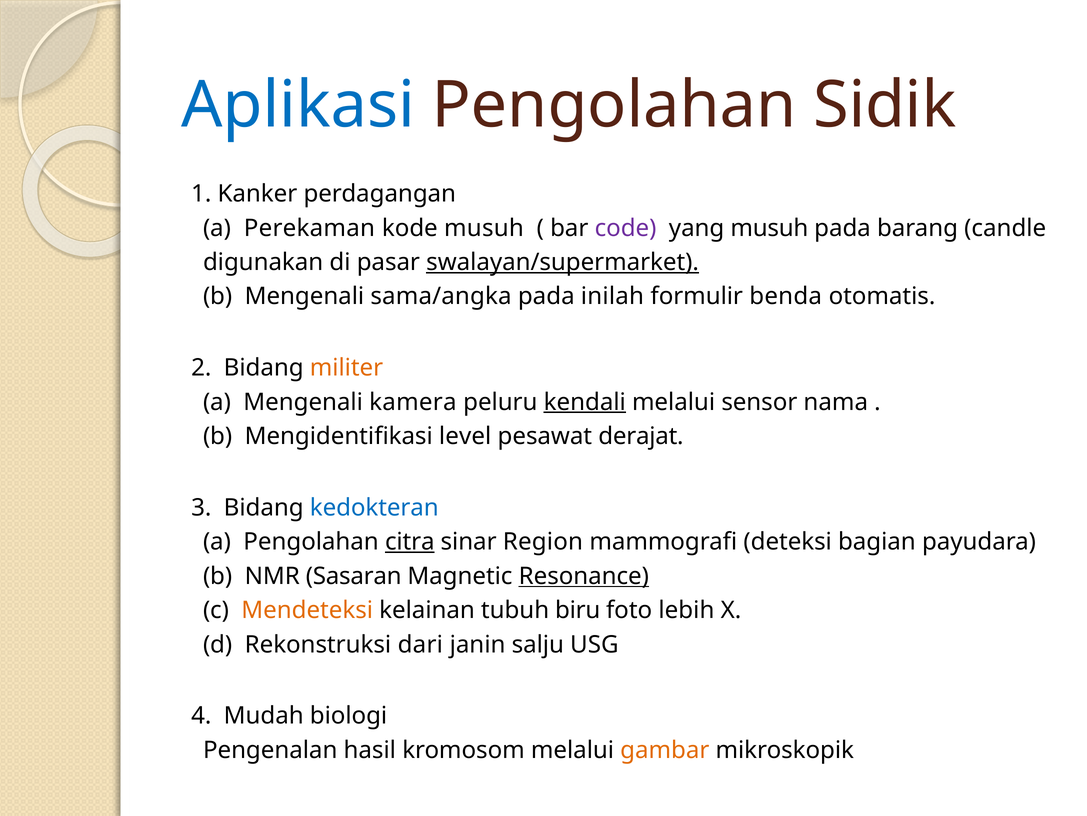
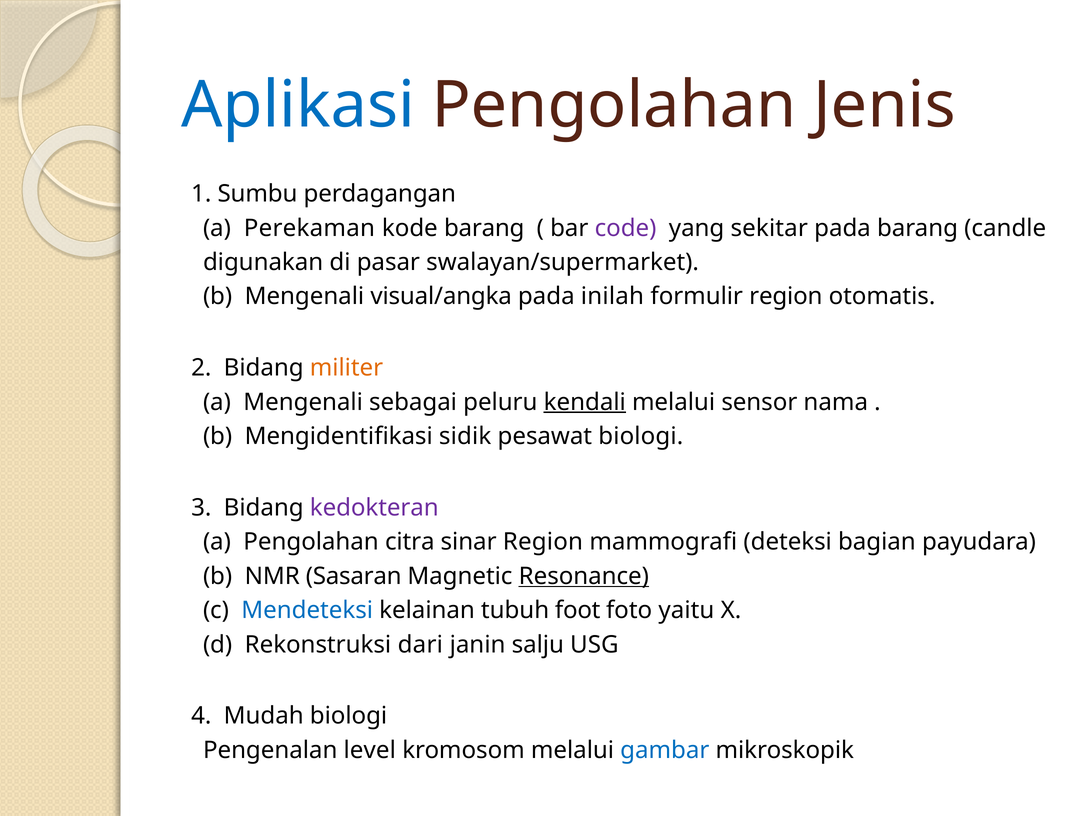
Sidik: Sidik -> Jenis (885, 105)
Kanker: Kanker -> Sumbu (257, 194)
kode musuh: musuh -> barang (484, 228)
yang musuh: musuh -> sekitar (769, 228)
swalayan/supermarket underline: present -> none (563, 262)
sama/angka: sama/angka -> visual/angka (441, 296)
formulir benda: benda -> region (786, 296)
kamera: kamera -> sebagai (413, 402)
level: level -> sidik (465, 436)
pesawat derajat: derajat -> biologi (641, 436)
kedokteran colour: blue -> purple (374, 507)
citra underline: present -> none (410, 541)
Mendeteksi colour: orange -> blue (307, 610)
biru: biru -> foot (578, 610)
lebih: lebih -> yaitu (686, 610)
hasil: hasil -> level (370, 749)
gambar colour: orange -> blue (665, 749)
